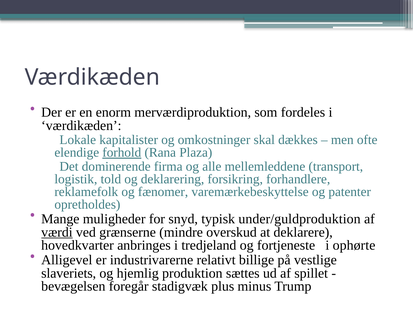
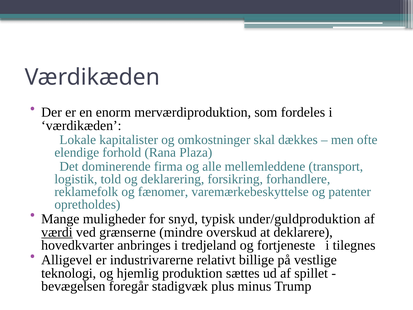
forhold underline: present -> none (122, 152)
ophørte: ophørte -> tilegnes (354, 245)
slaveriets: slaveriets -> teknologi (69, 273)
